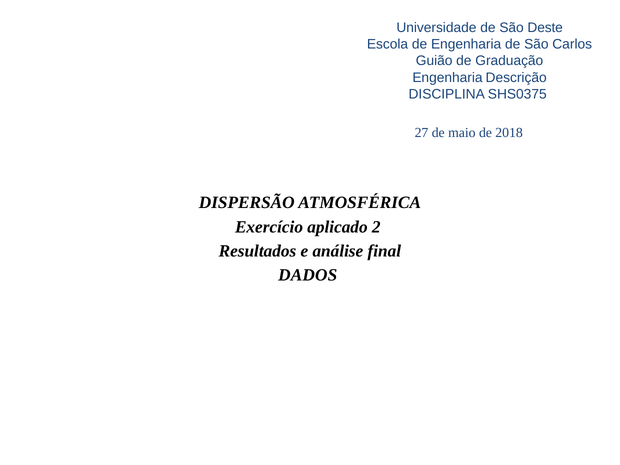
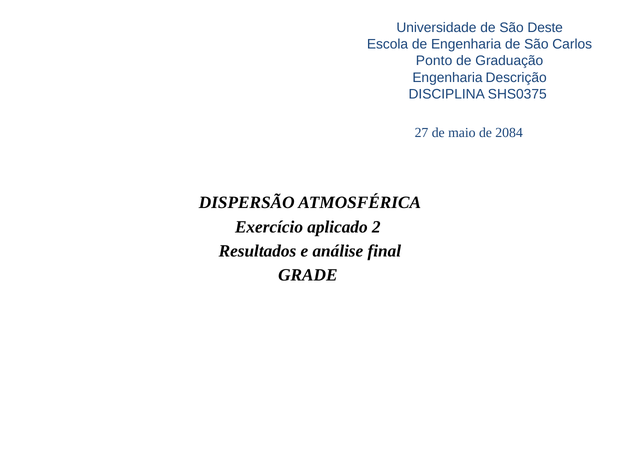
Guião: Guião -> Ponto (434, 61)
2018: 2018 -> 2084 (509, 132)
DADOS: DADOS -> GRADE (308, 275)
